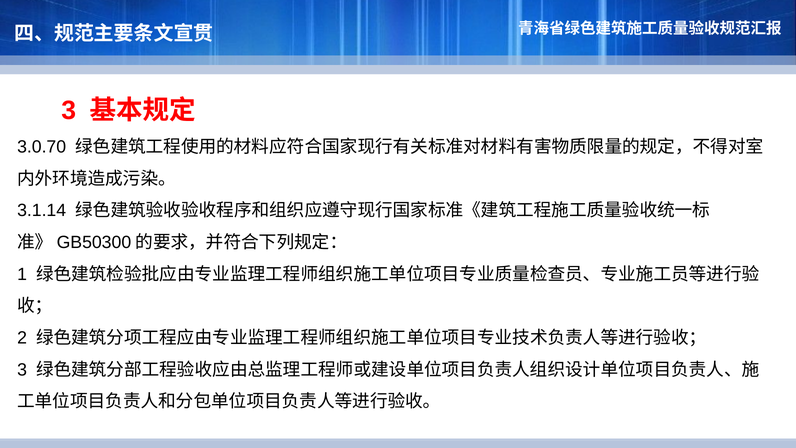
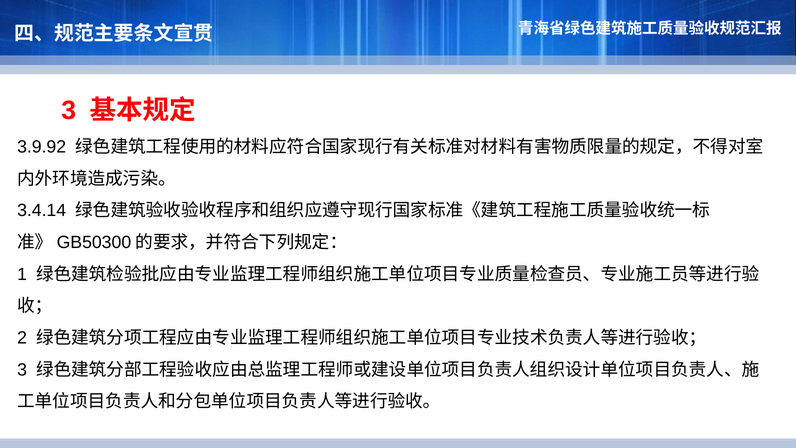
3.0.70: 3.0.70 -> 3.9.92 (42, 147)
3.1.14: 3.1.14 -> 3.4.14 (42, 211)
